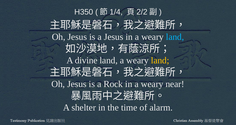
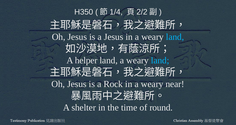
divine: divine -> helper (86, 60)
land colour: yellow -> light blue (160, 60)
alarm: alarm -> round (161, 108)
